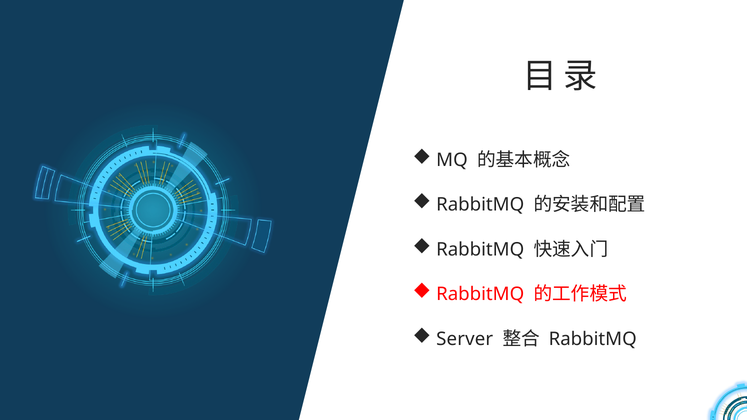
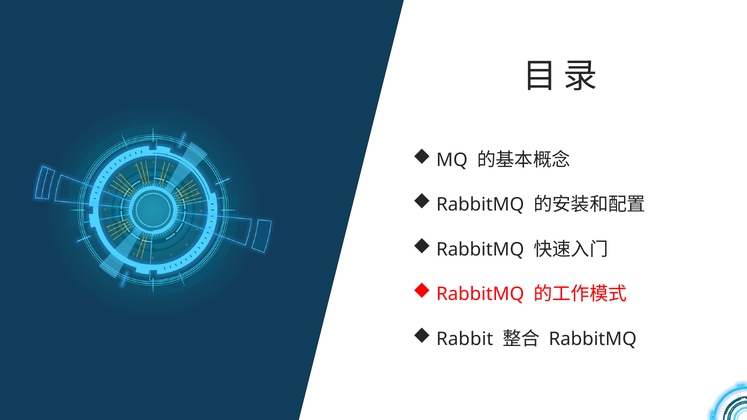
Server: Server -> Rabbit (465, 339)
